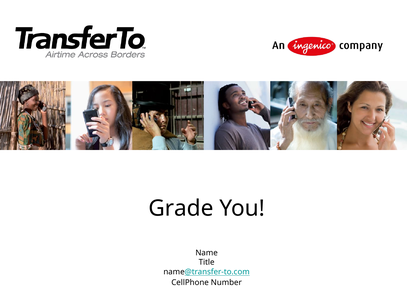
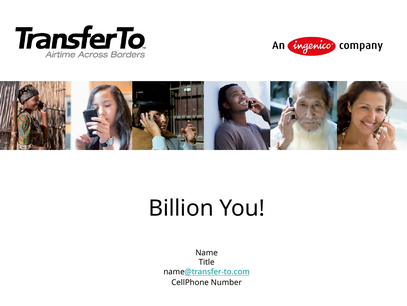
Grade: Grade -> Billion (181, 208)
